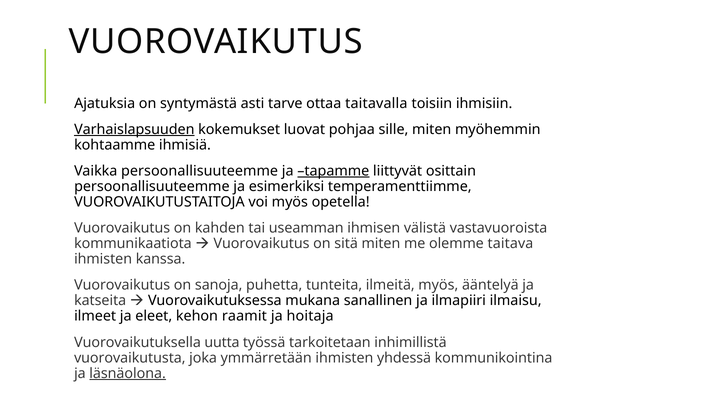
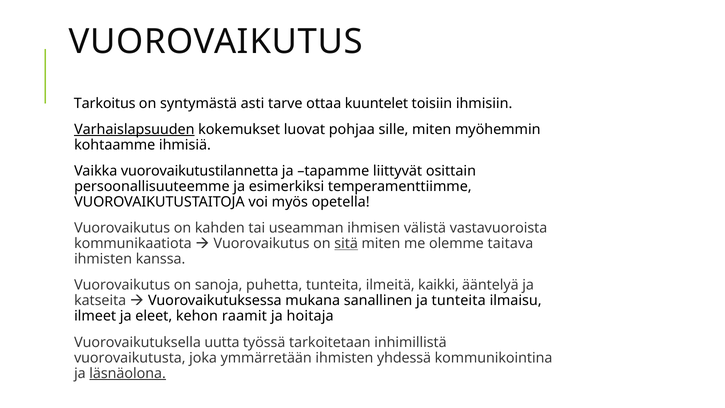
Ajatuksia: Ajatuksia -> Tarkoitus (105, 103)
taitavalla: taitavalla -> kuuntelet (376, 103)
Vaikka persoonallisuuteemme: persoonallisuuteemme -> vuorovaikutustilannetta (200, 171)
tapamme underline: present -> none (333, 171)
sitä underline: none -> present (346, 243)
ilmeitä myös: myös -> kaikki (438, 285)
ja ilmapiiri: ilmapiiri -> tunteita (459, 301)
